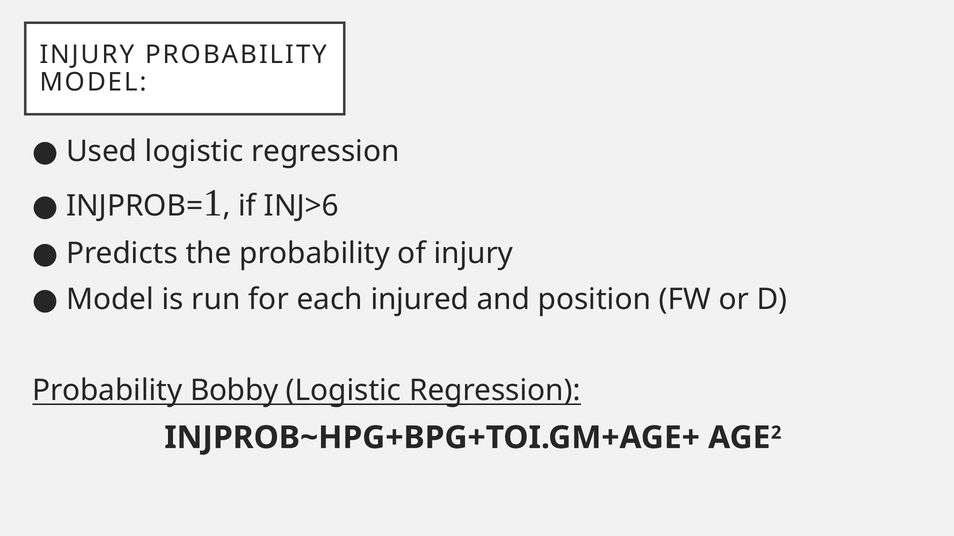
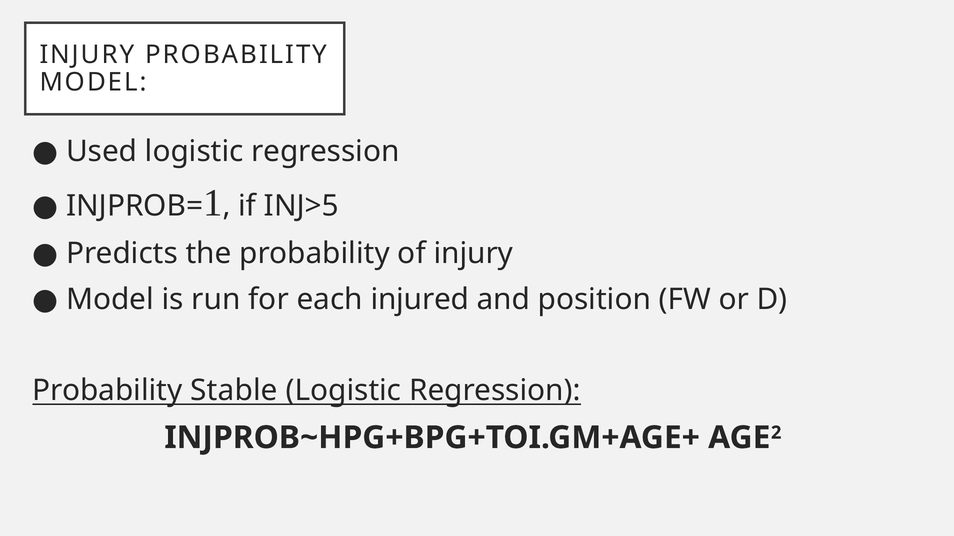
INJ>6: INJ>6 -> INJ>5 (301, 206)
Bobby: Bobby -> Stable (234, 391)
